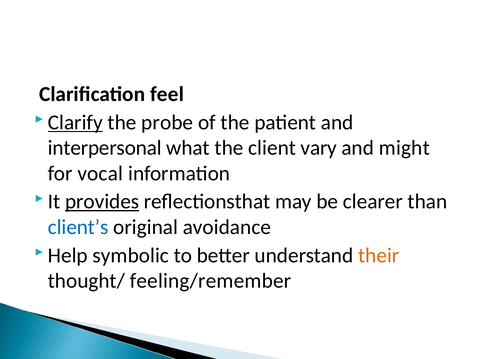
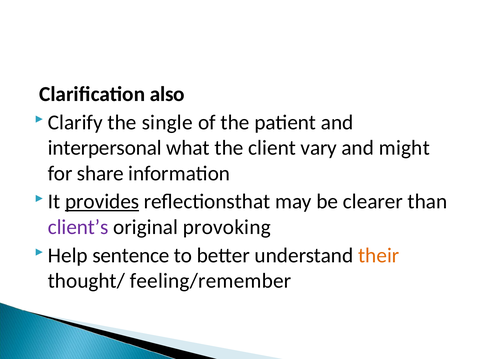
feel: feel -> also (167, 94)
Clarify underline: present -> none (75, 122)
probe: probe -> single (167, 122)
vocal: vocal -> share (100, 174)
client’s colour: blue -> purple (78, 227)
avoidance: avoidance -> provoking (227, 227)
symbolic: symbolic -> sentence (131, 256)
